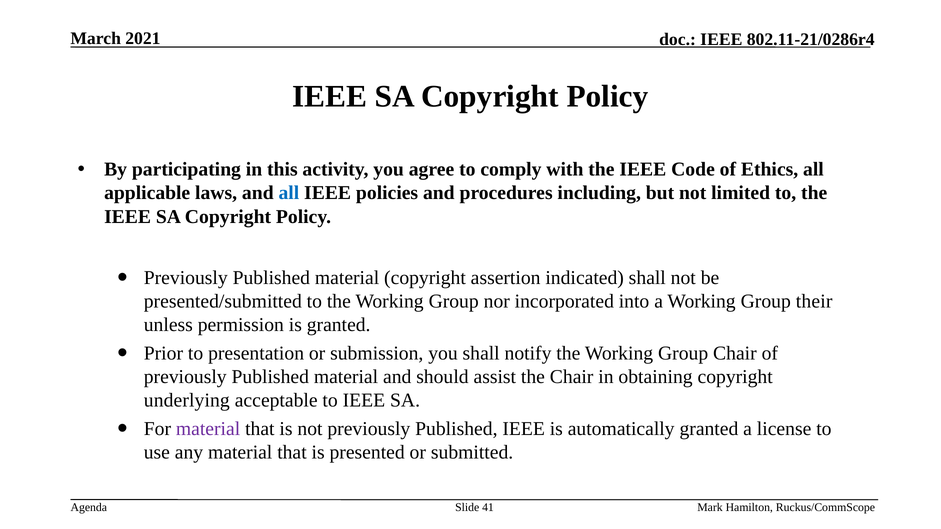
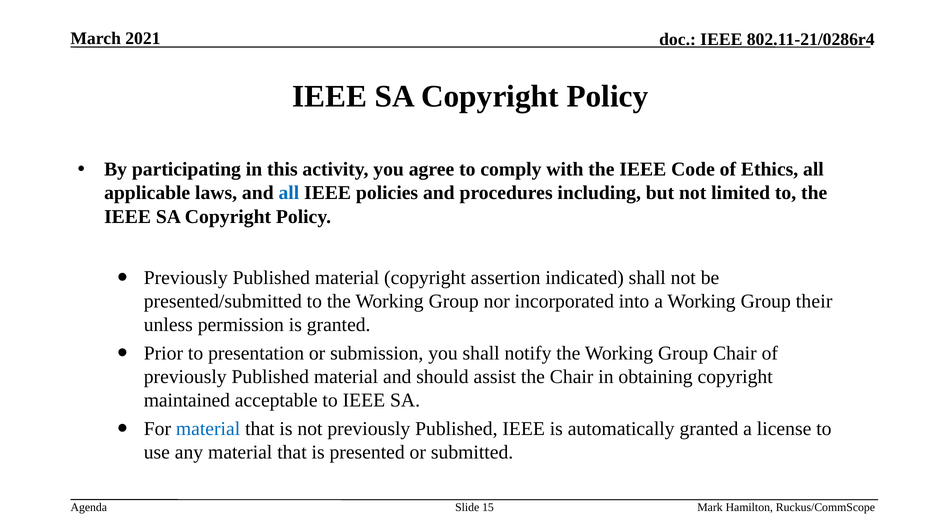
underlying: underlying -> maintained (187, 401)
material colour: purple -> blue (208, 429)
41: 41 -> 15 (488, 508)
